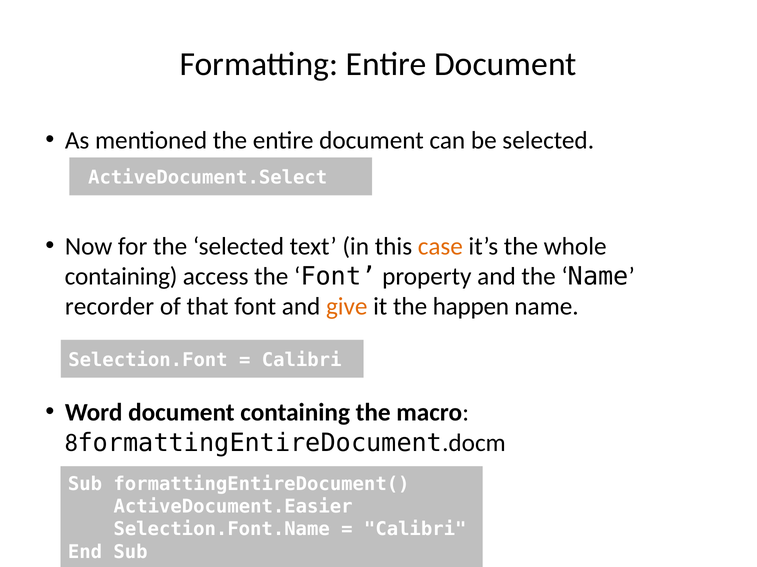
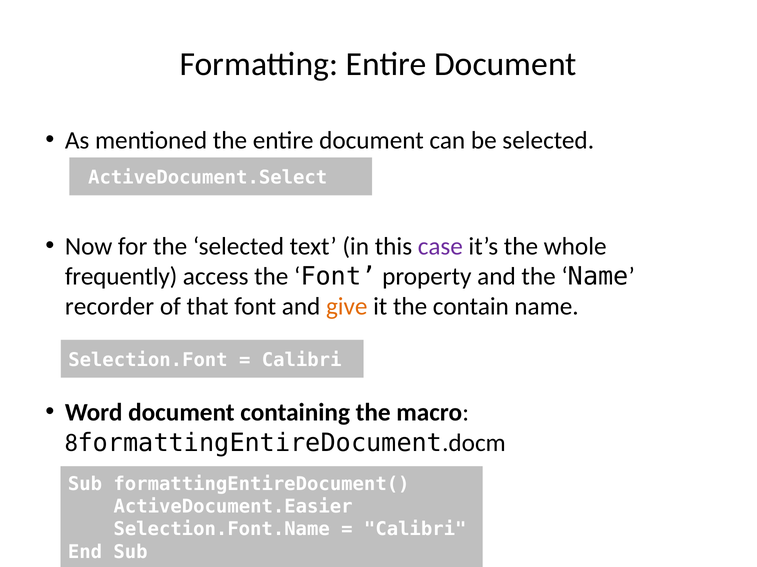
case colour: orange -> purple (440, 247)
containing: containing -> frequently (121, 277)
happen: happen -> contain (471, 307)
